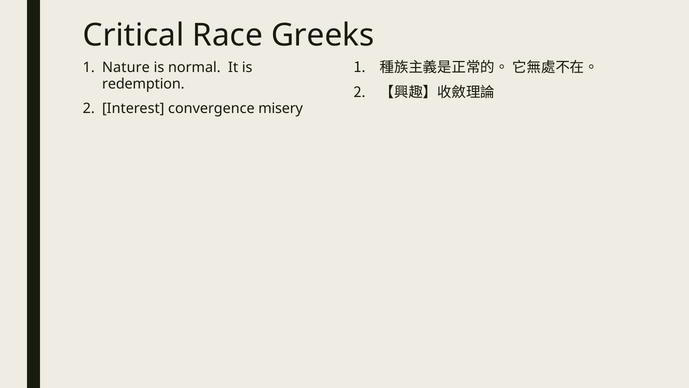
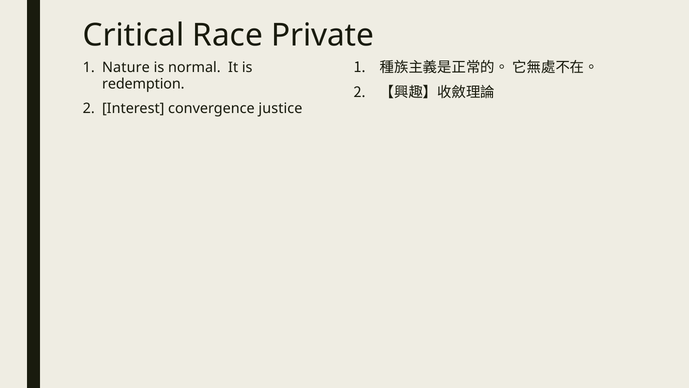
Greeks: Greeks -> Private (323, 35)
misery: misery -> justice (280, 109)
